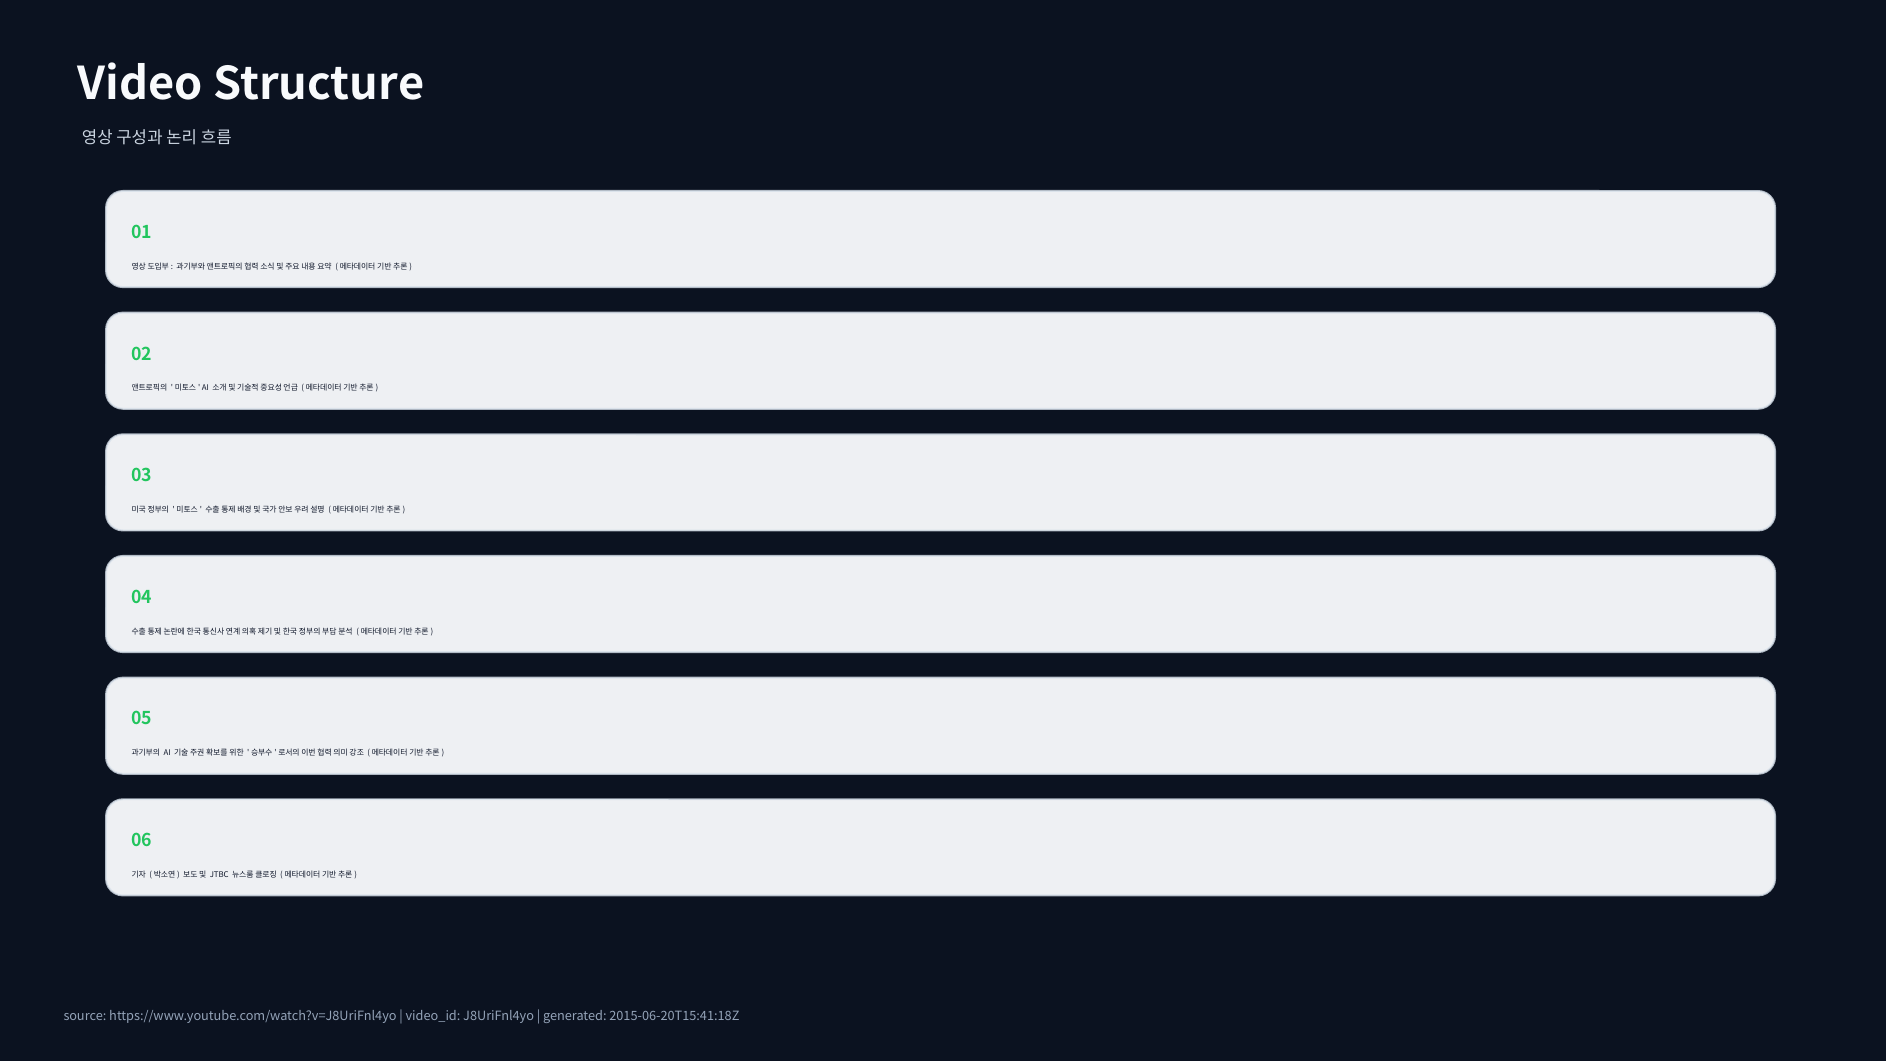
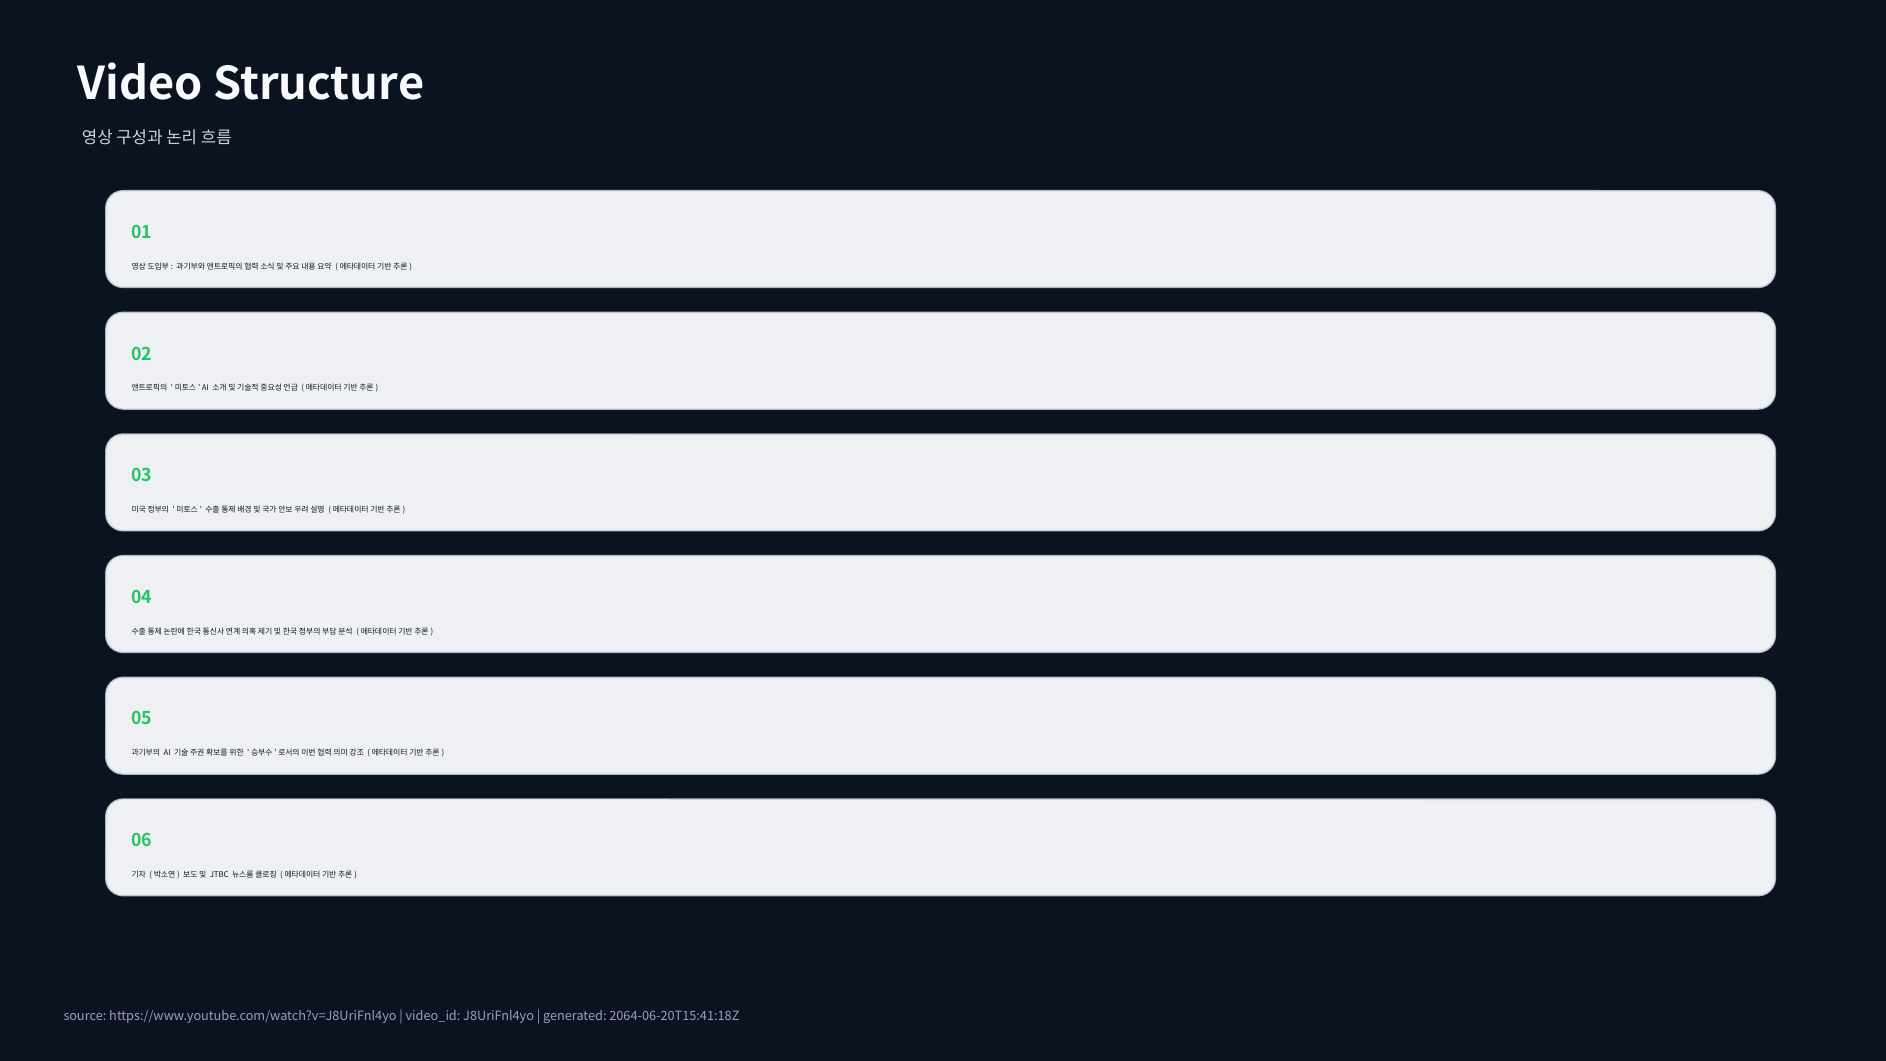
2015-06-20T15:41:18Z: 2015-06-20T15:41:18Z -> 2064-06-20T15:41:18Z (674, 1016)
